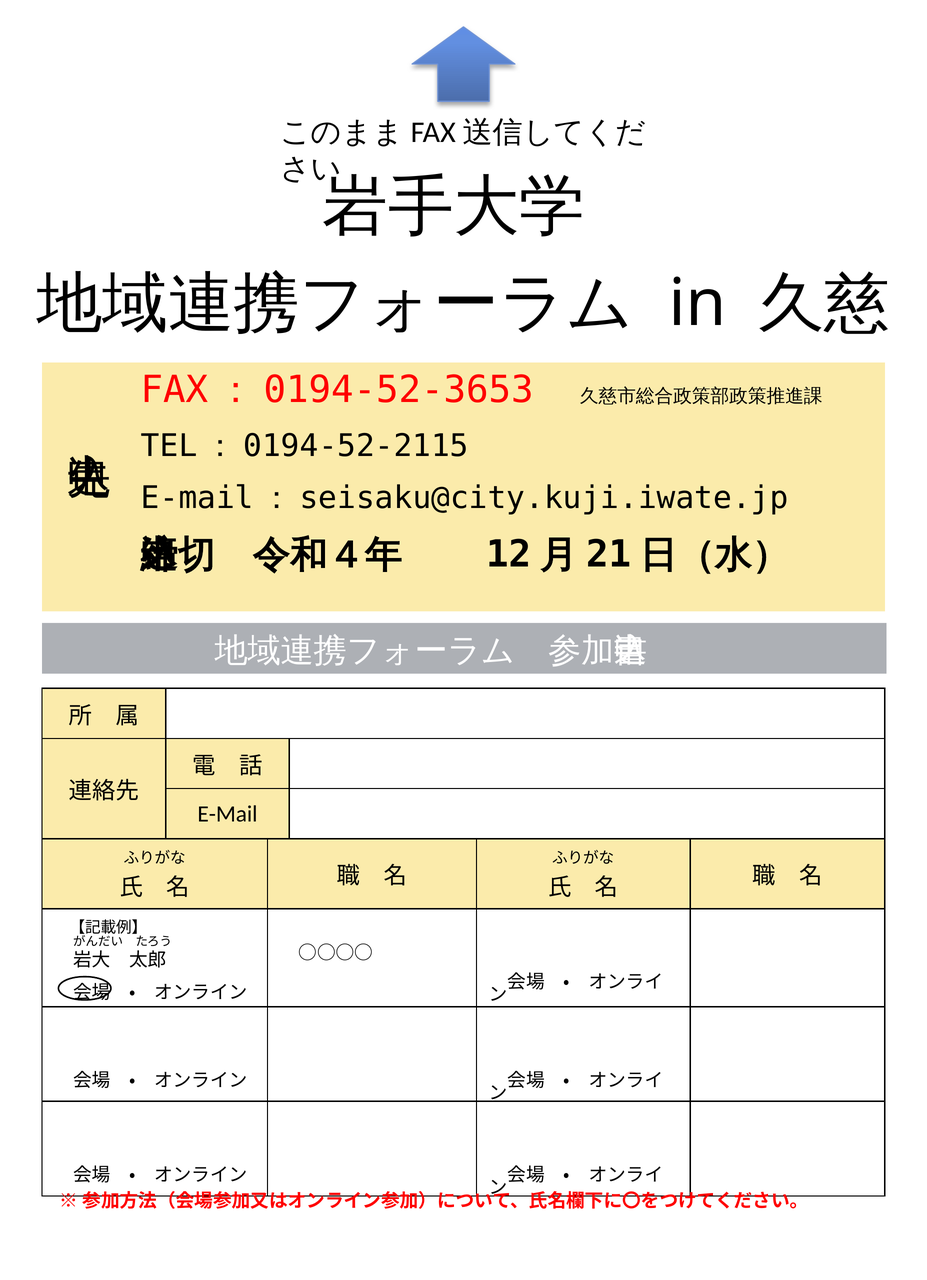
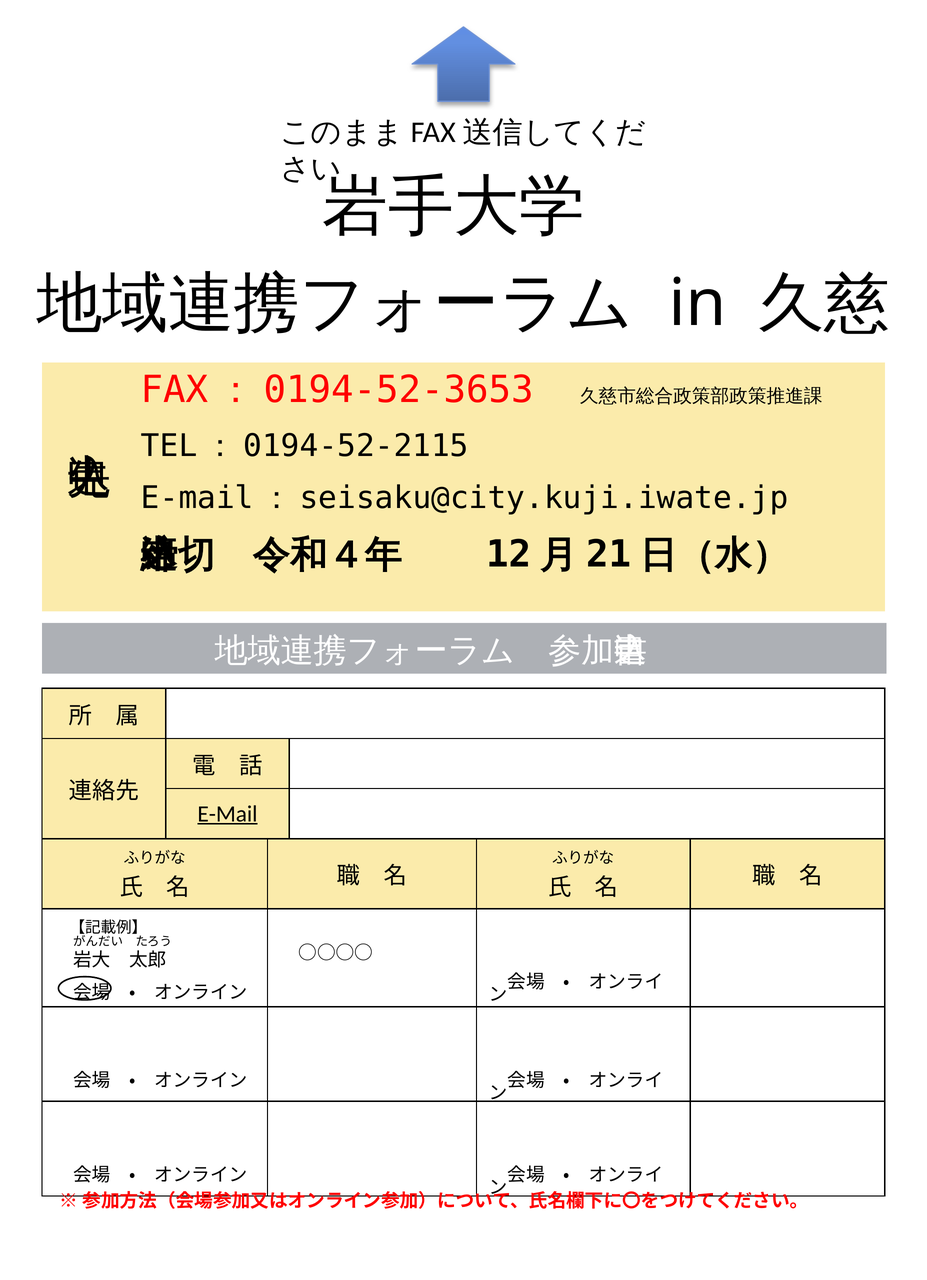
E-Mail underline: none -> present (227, 814)
